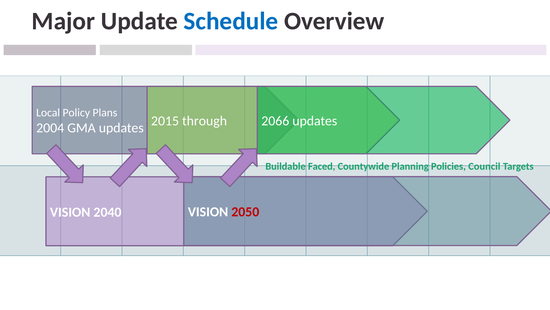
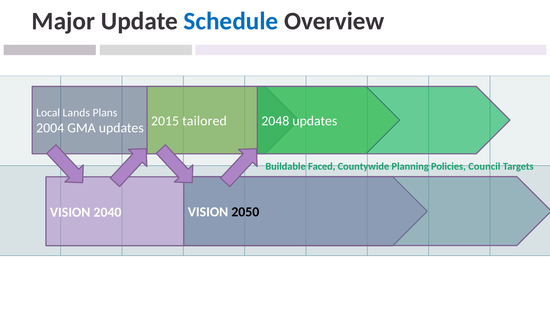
Policy: Policy -> Lands (76, 113)
2066: 2066 -> 2048 (275, 121)
through: through -> tailored (204, 121)
2050 colour: red -> black (245, 212)
